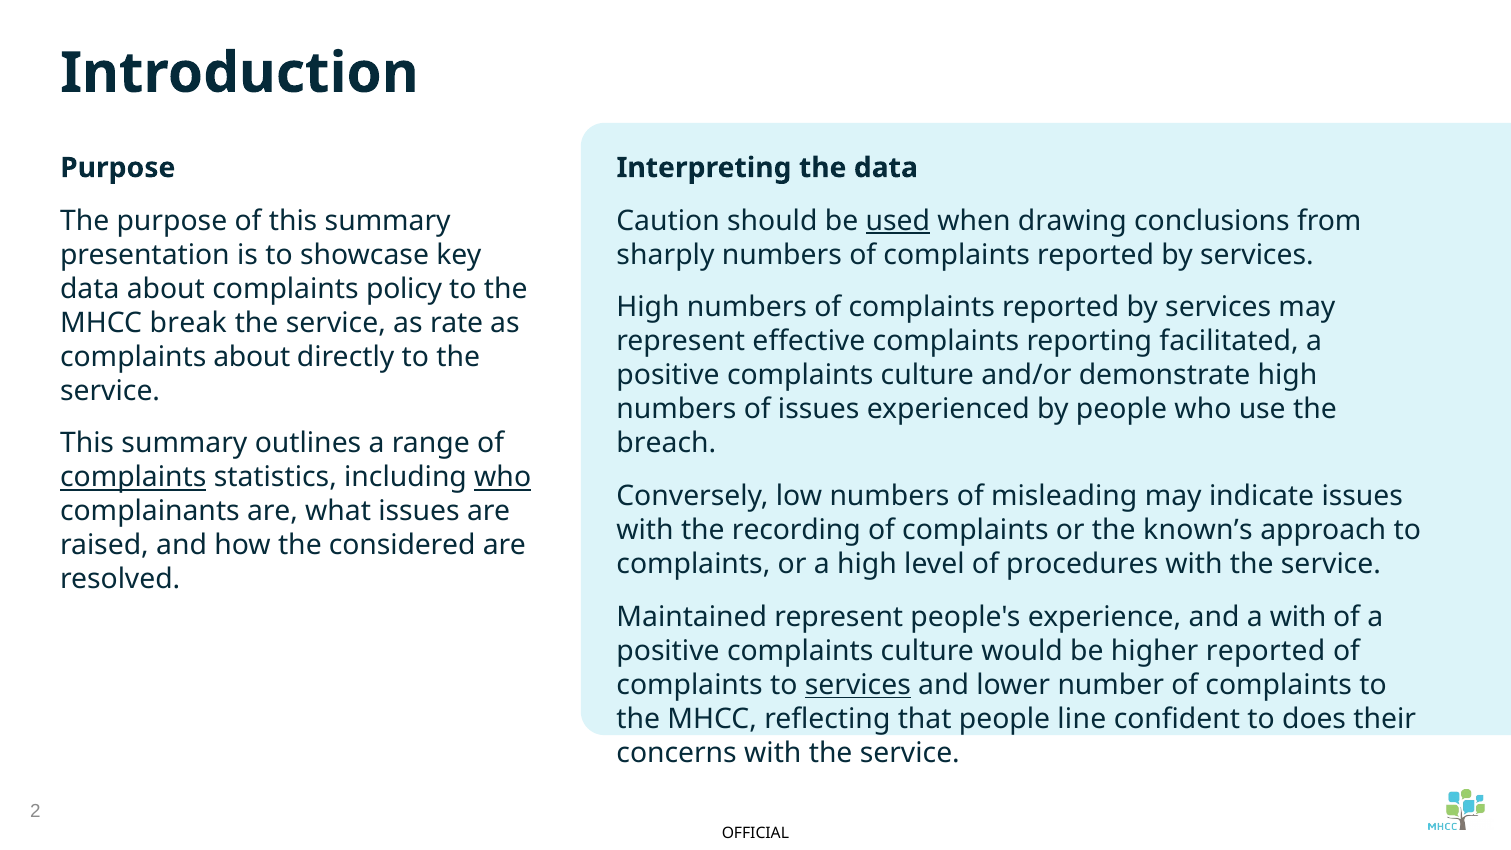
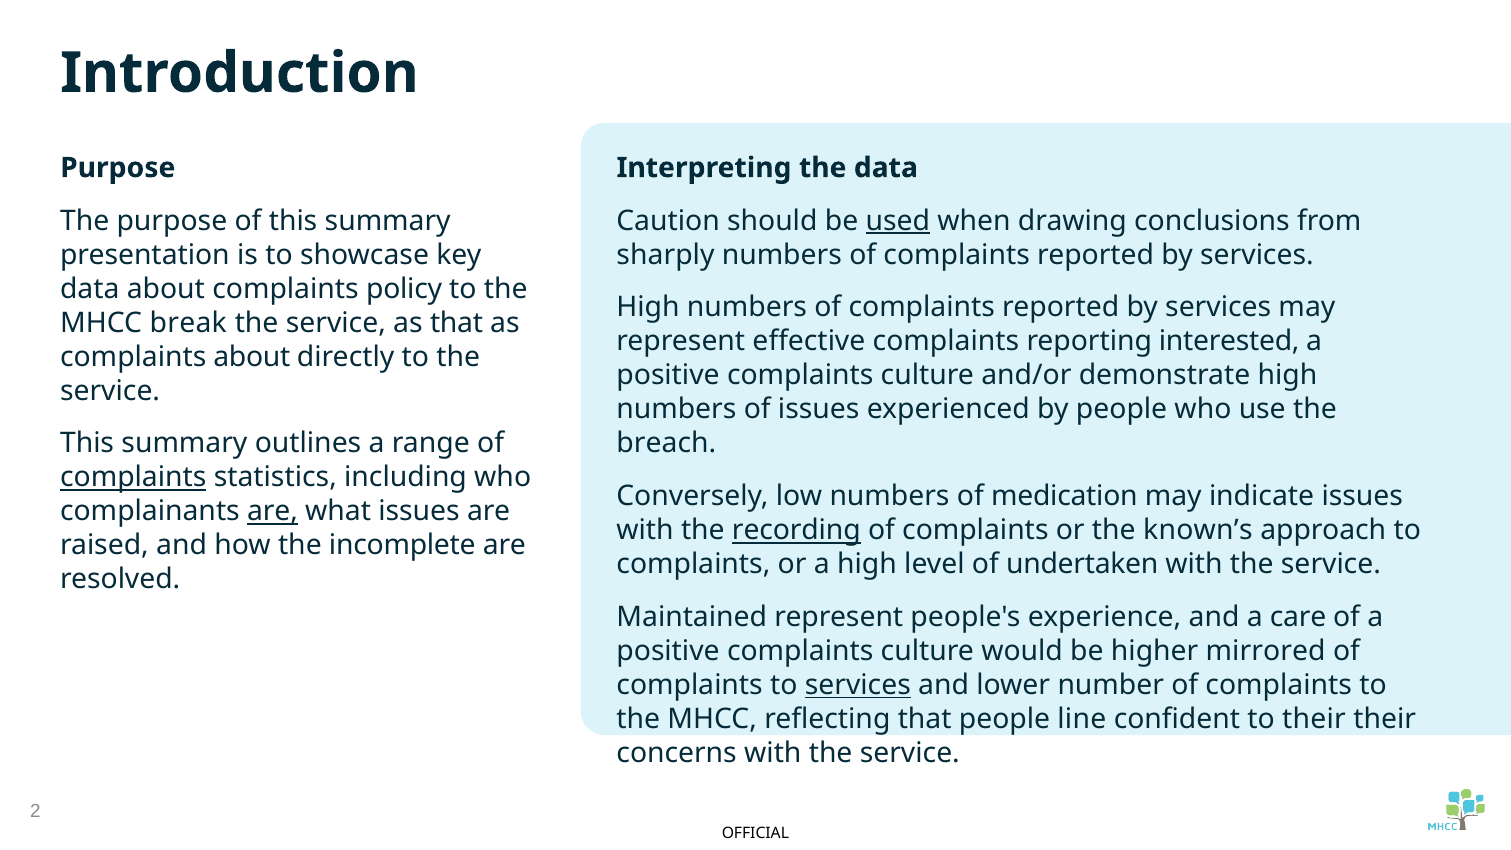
as rate: rate -> that (457, 323)
facilitated: facilitated -> interested (1229, 342)
who underline: present -> none (503, 478)
misleading: misleading -> medication (1064, 497)
are underline: none -> present (273, 512)
recording underline: none -> present (796, 531)
considered: considered -> incomplete (402, 546)
procedures: procedures -> undertaken (1082, 564)
a with: with -> care (1298, 617)
higher reported: reported -> mirrored (1266, 651)
to does: does -> their (1314, 719)
